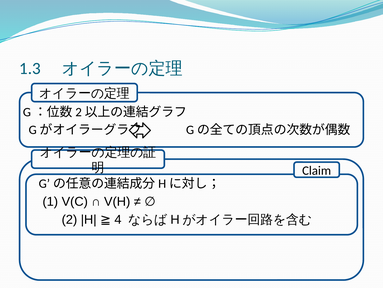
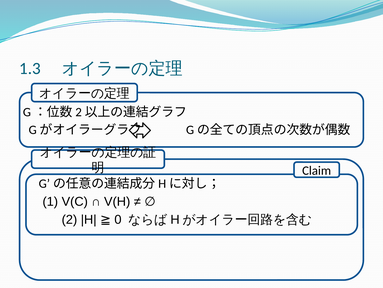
4: 4 -> 0 (118, 219)
